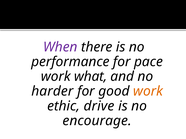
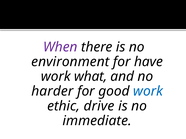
performance: performance -> environment (70, 62)
pace: pace -> have (148, 62)
work colour: orange -> blue (148, 92)
encourage: encourage -> immediate (97, 121)
